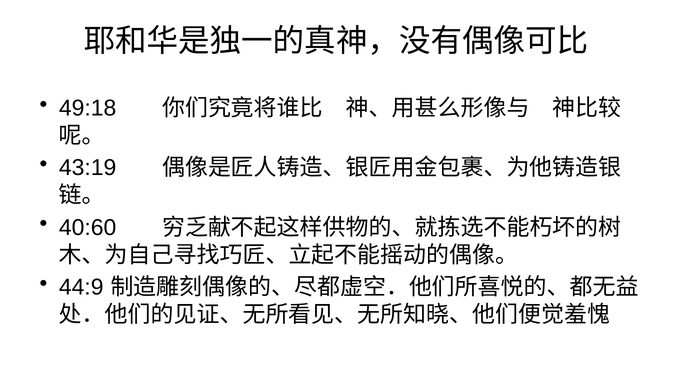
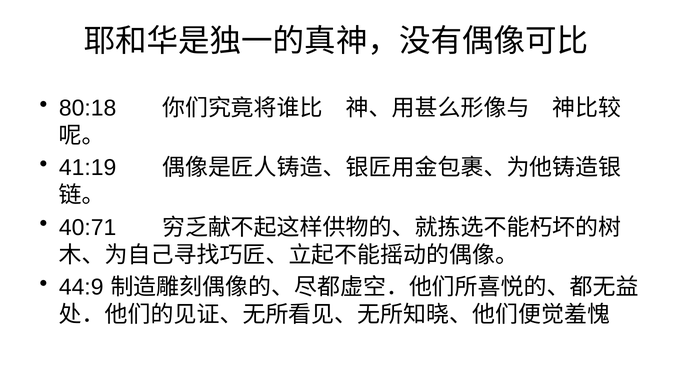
49:18: 49:18 -> 80:18 (88, 108)
43:19: 43:19 -> 41:19 (88, 168)
40:60: 40:60 -> 40:71 (88, 228)
